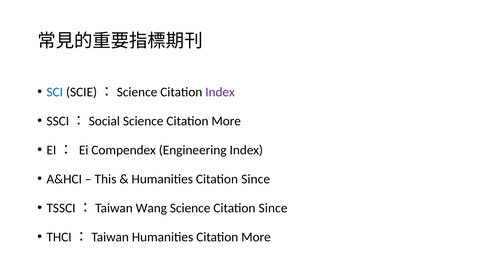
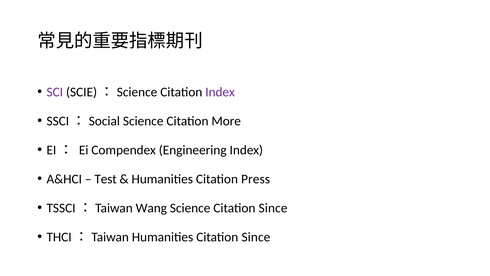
SCI colour: blue -> purple (55, 92)
This: This -> Test (106, 179)
Humanities Citation Since: Since -> Press (256, 179)
Humanities Citation More: More -> Since (256, 237)
